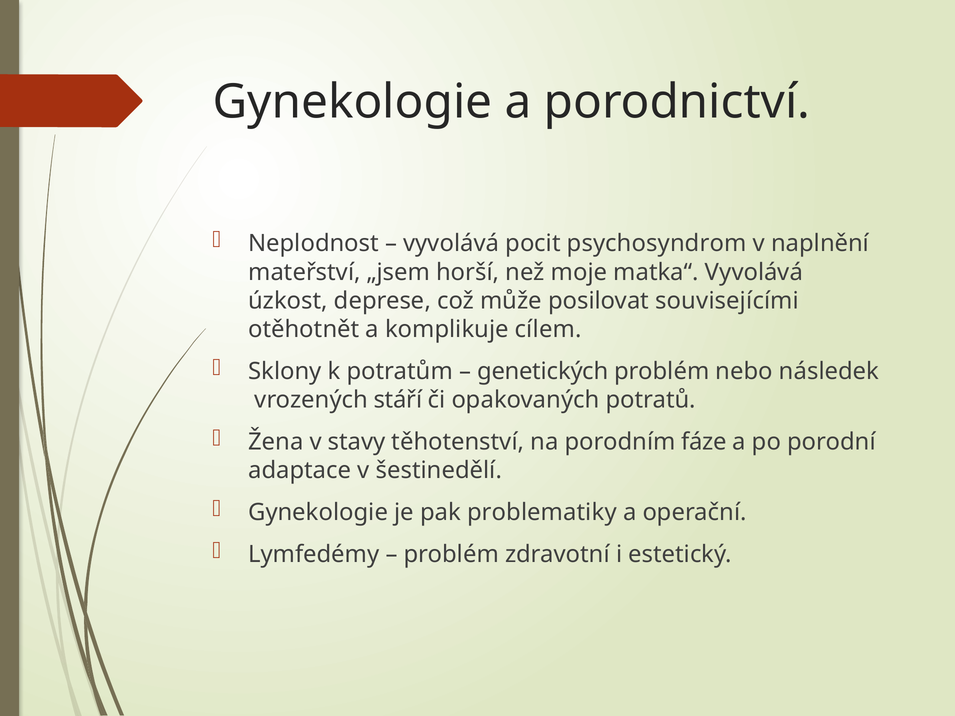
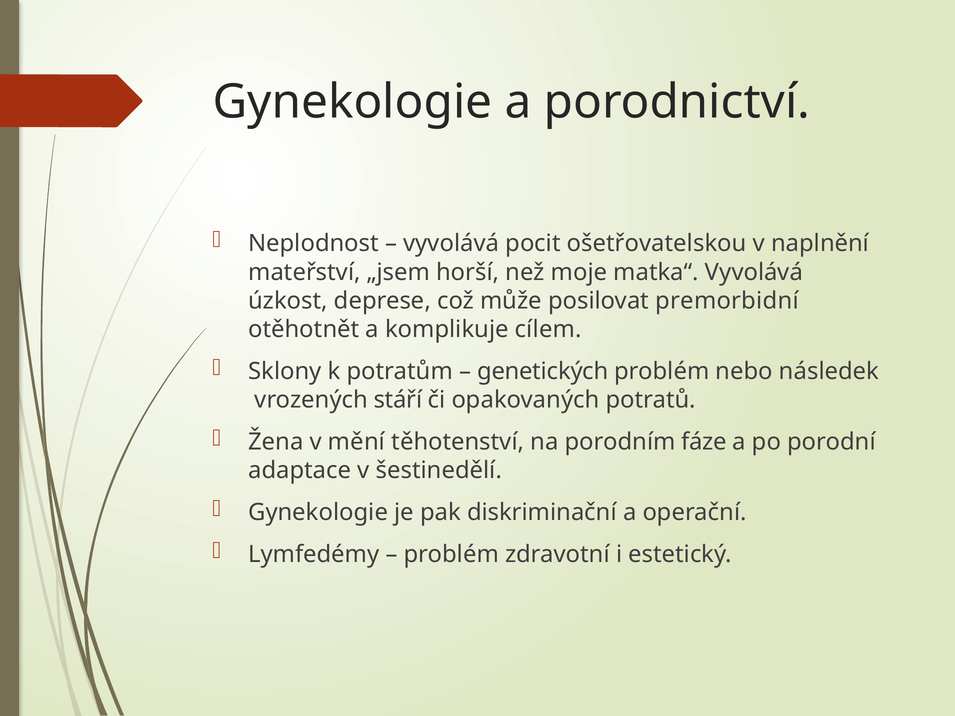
psychosyndrom: psychosyndrom -> ošetřovatelskou (657, 244)
souvisejícími: souvisejícími -> premorbidní (727, 301)
stavy: stavy -> mění (357, 442)
problematiky: problematiky -> diskriminační (542, 513)
